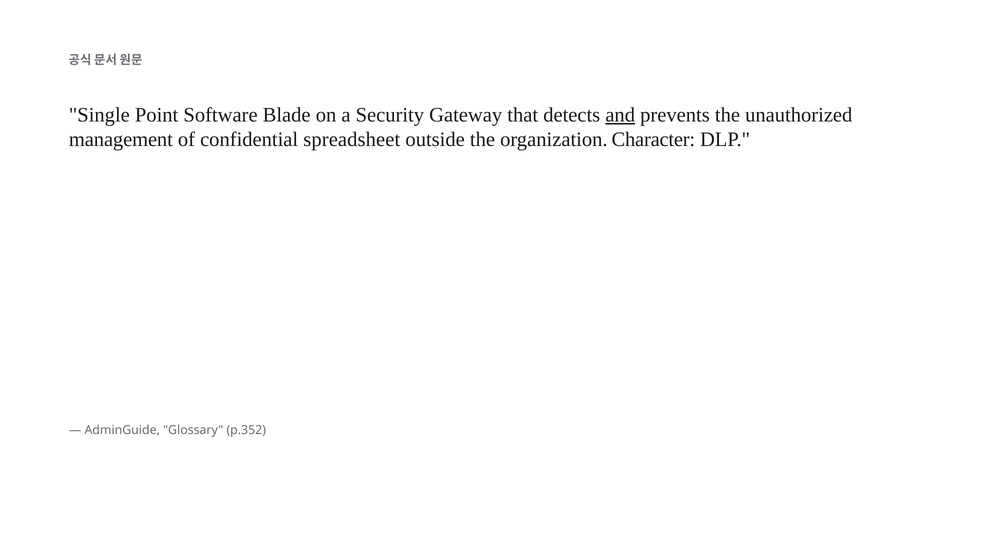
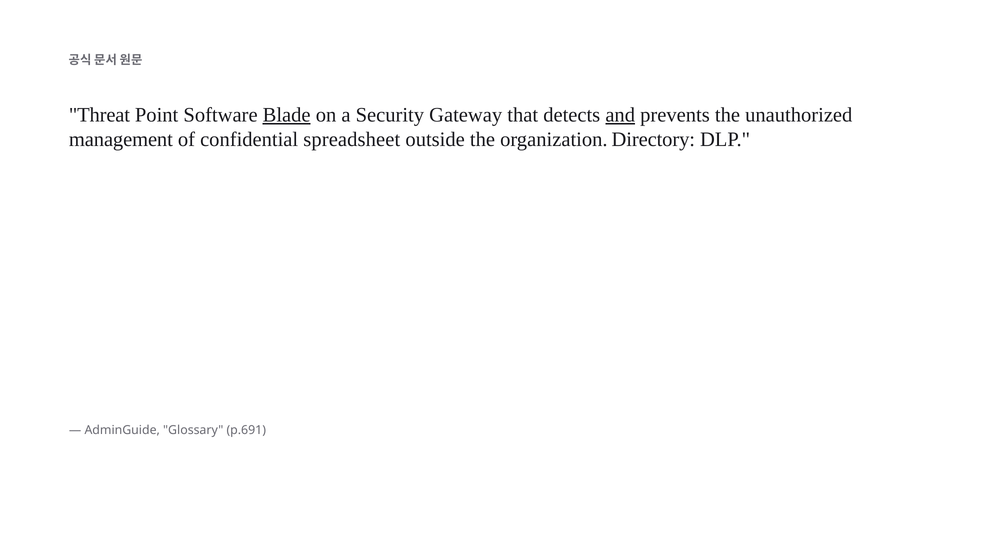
Single: Single -> Threat (99, 115)
Blade underline: none -> present (287, 115)
Character: Character -> Directory (653, 140)
p.352: p.352 -> p.691 (246, 430)
